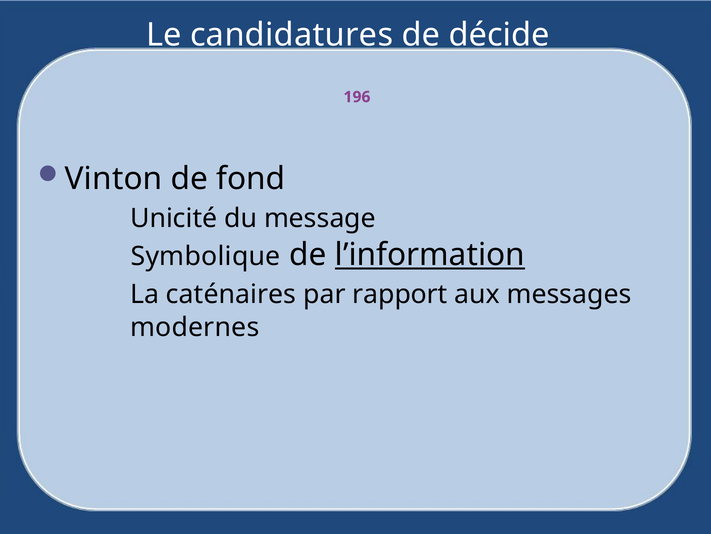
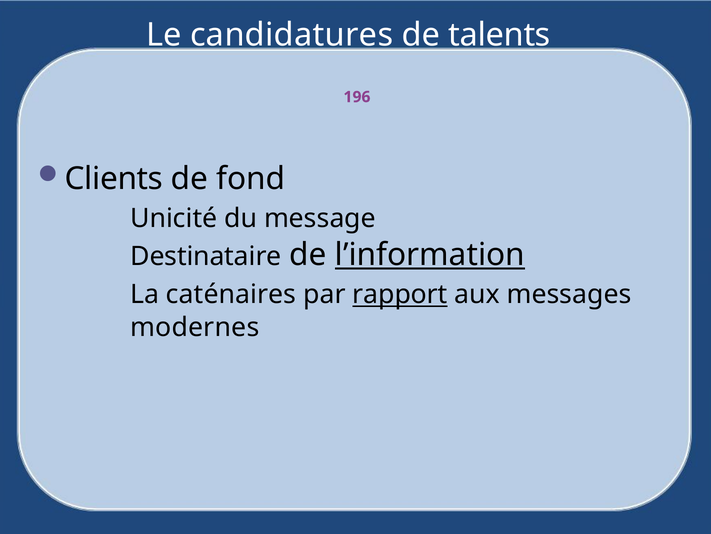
décide: décide -> talents (499, 35)
Vinton: Vinton -> Clients (114, 179)
Symbolique: Symbolique -> Destinataire (206, 256)
rapport underline: none -> present (400, 294)
